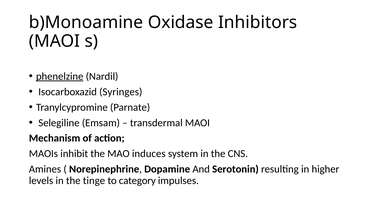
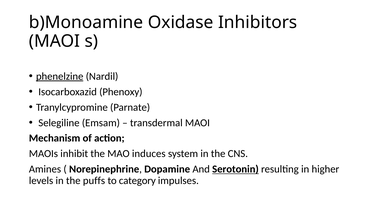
Syringes: Syringes -> Phenoxy (121, 92)
Serotonin underline: none -> present (235, 169)
tinge: tinge -> puffs (94, 181)
